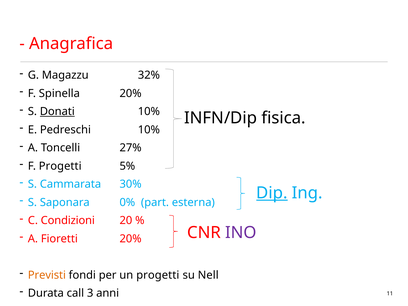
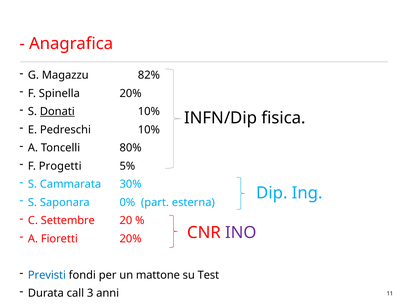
32%: 32% -> 82% (149, 75)
27%: 27% -> 80% (131, 148)
Dip underline: present -> none (272, 193)
Condizioni: Condizioni -> Settembre (68, 221)
Previsti colour: orange -> blue (47, 275)
un progetti: progetti -> mattone (158, 275)
Nell: Nell -> Test (208, 275)
